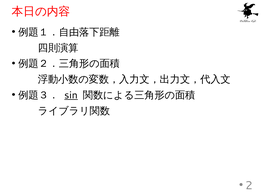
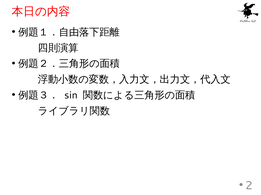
sin underline: present -> none (71, 96)
